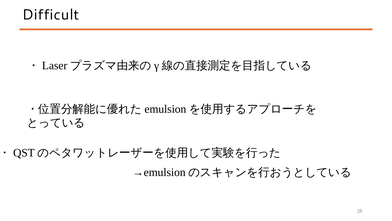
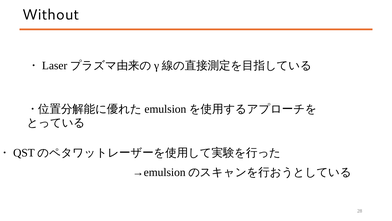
Difficult: Difficult -> Without (51, 15)
